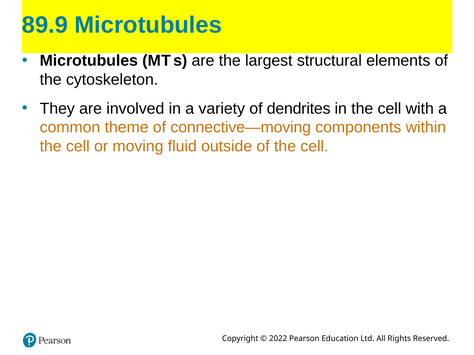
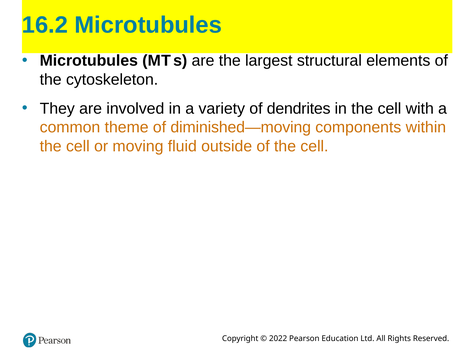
89.9: 89.9 -> 16.2 (45, 25)
connective—moving: connective—moving -> diminished—moving (241, 128)
